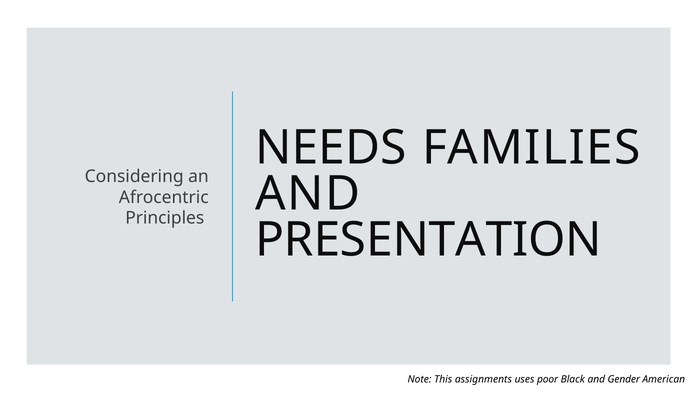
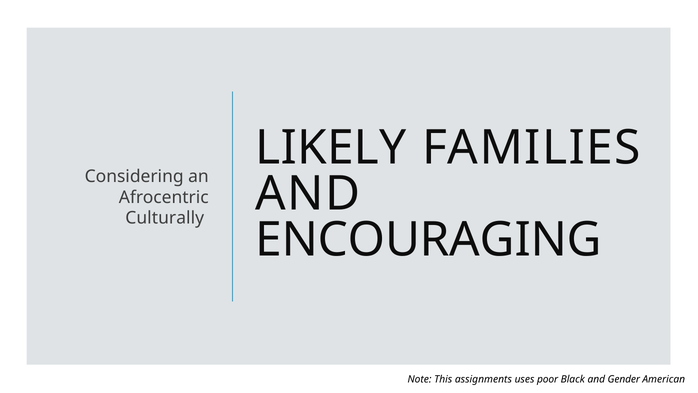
NEEDS: NEEDS -> LIKELY (331, 148)
Principles: Principles -> Culturally (165, 218)
PRESENTATION: PRESENTATION -> ENCOURAGING (428, 240)
